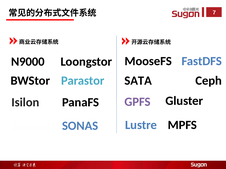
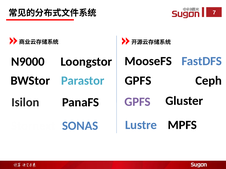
SATA: SATA -> GPFS (138, 81)
